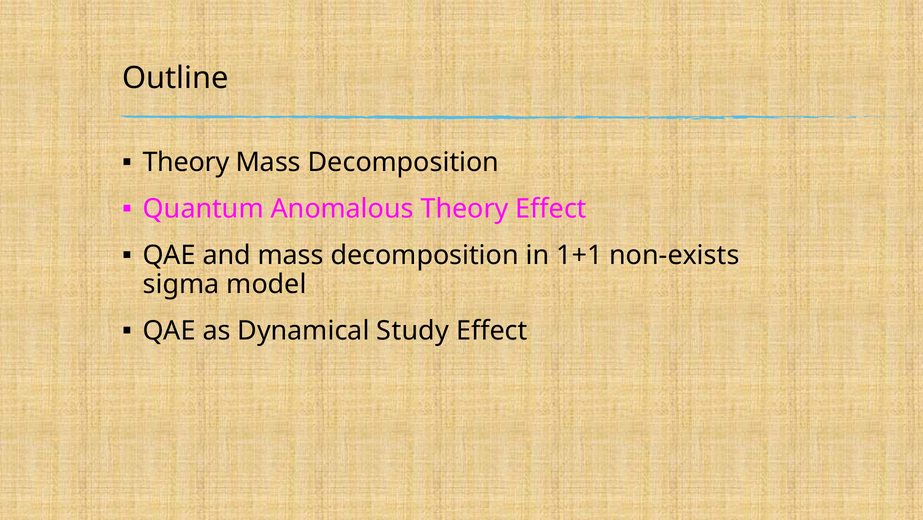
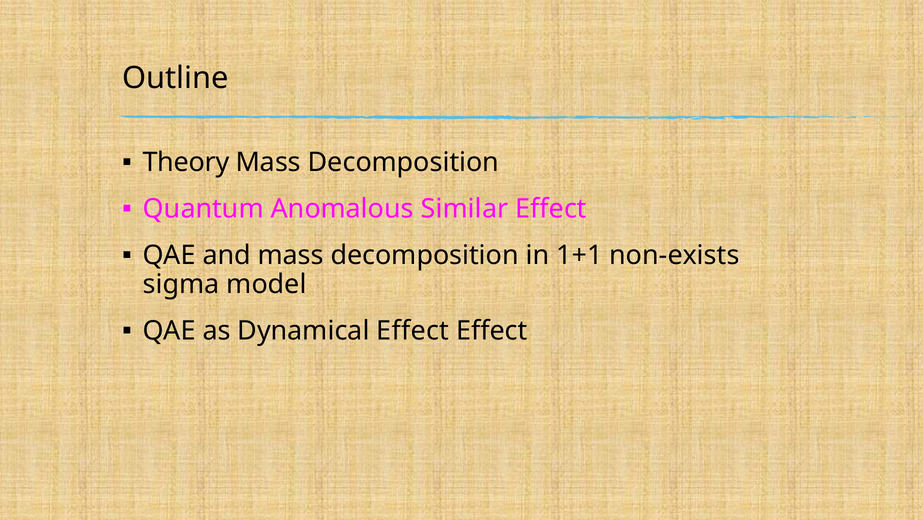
Anomalous Theory: Theory -> Similar (465, 209)
Dynamical Study: Study -> Effect (413, 330)
